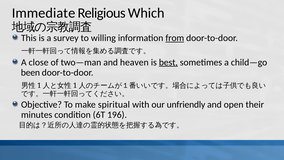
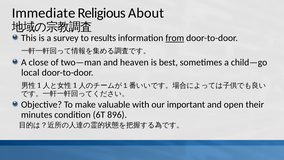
Which: Which -> About (146, 13)
willing: willing -> results (103, 38)
best underline: present -> none (168, 62)
been: been -> local (30, 72)
spiritual: spiritual -> valuable (114, 104)
unfriendly: unfriendly -> important (186, 104)
196: 196 -> 896 (117, 115)
